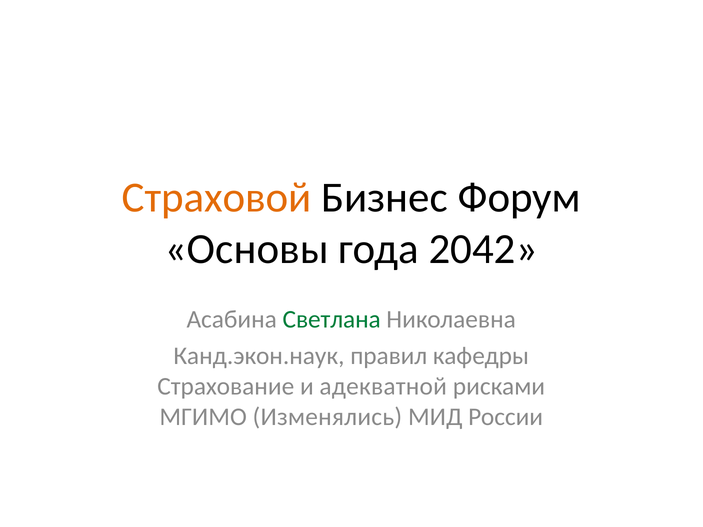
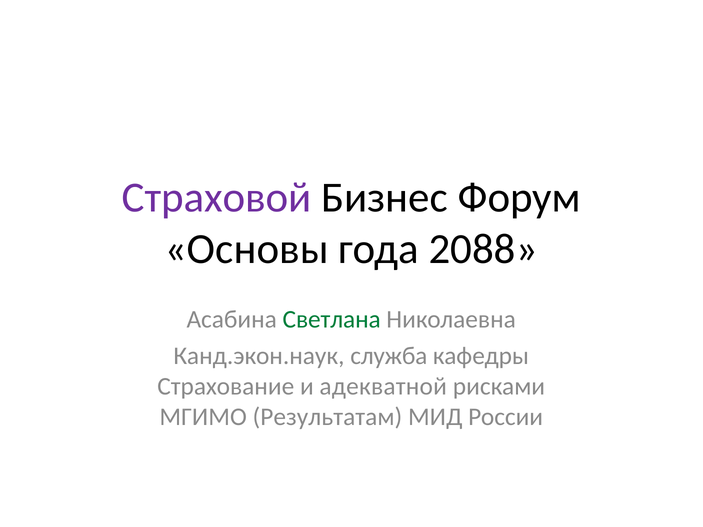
Страховой colour: orange -> purple (217, 198)
2042: 2042 -> 2088 (483, 249)
правил: правил -> служба (389, 356)
Изменялись: Изменялись -> Результатам (327, 417)
